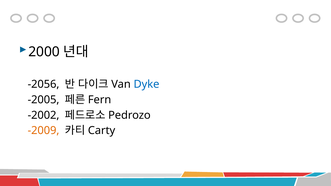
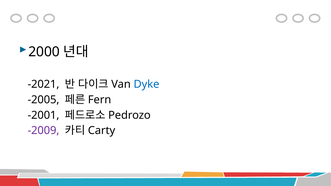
-2056: -2056 -> -2021 (44, 84)
-2002: -2002 -> -2001 (44, 115)
-2009 colour: orange -> purple (44, 131)
